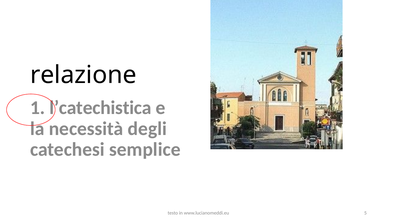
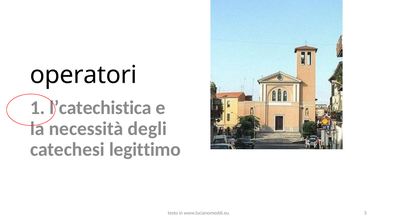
relazione: relazione -> operatori (83, 75)
semplice: semplice -> legittimo (145, 150)
